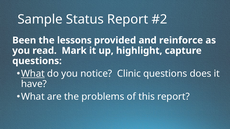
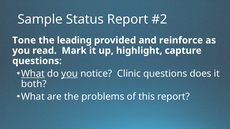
Been: Been -> Tone (24, 40)
lessons: lessons -> leading (74, 40)
you underline: none -> present (70, 74)
have: have -> both (34, 84)
